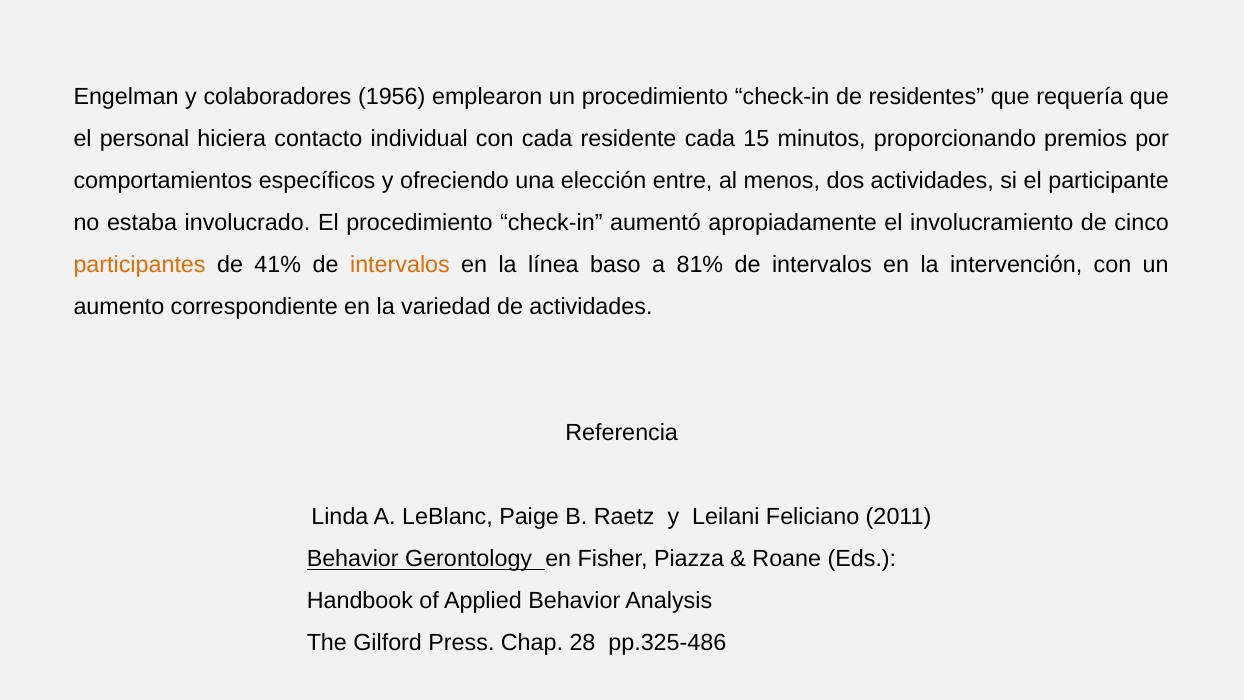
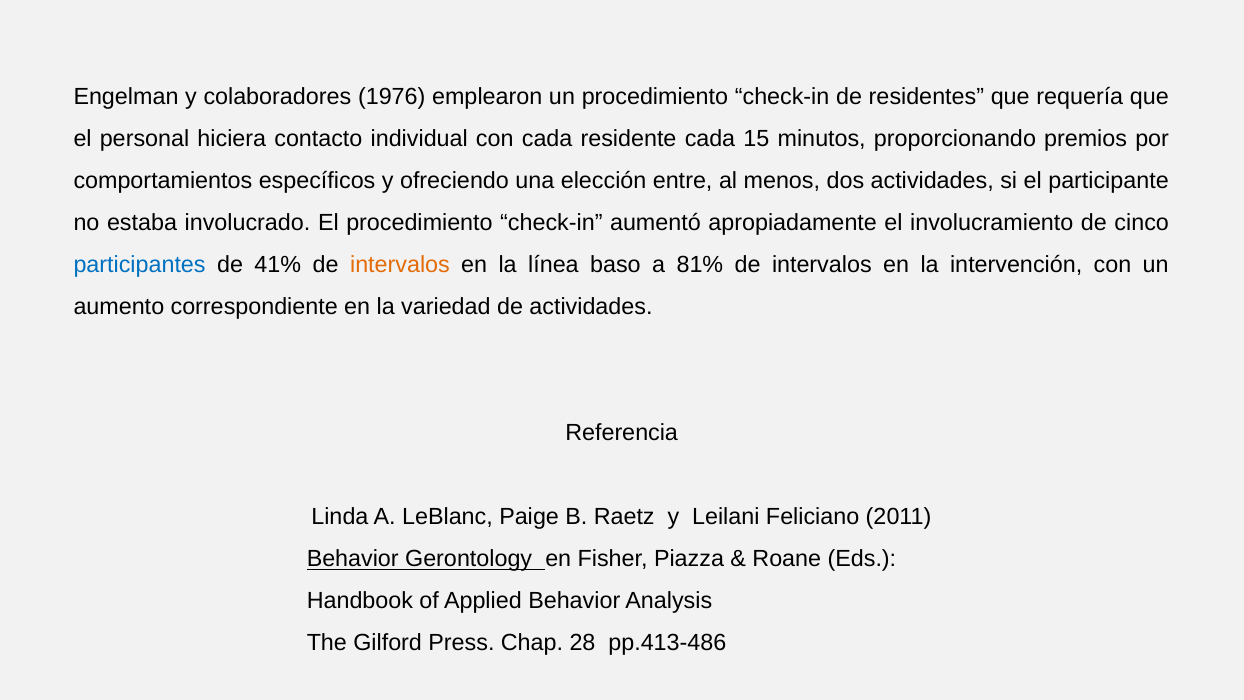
1956: 1956 -> 1976 (392, 97)
participantes colour: orange -> blue (140, 265)
pp.325-486: pp.325-486 -> pp.413-486 (667, 643)
